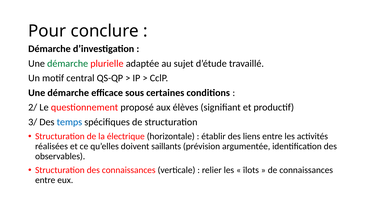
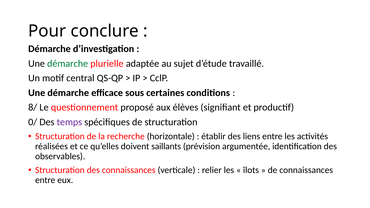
2/: 2/ -> 8/ (33, 108)
3/: 3/ -> 0/ (33, 122)
temps colour: blue -> purple (69, 122)
électrique: électrique -> recherche (126, 136)
